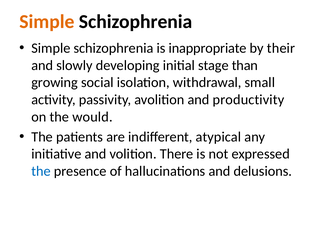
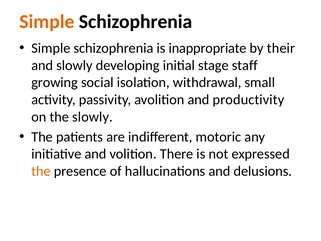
than: than -> staff (245, 65)
the would: would -> slowly (92, 117)
atypical: atypical -> motoric (218, 137)
the colour: blue -> orange (41, 171)
